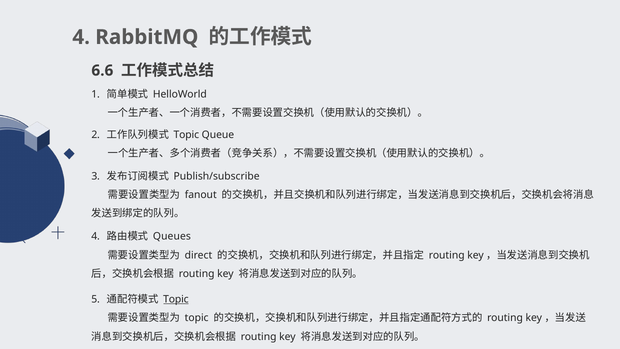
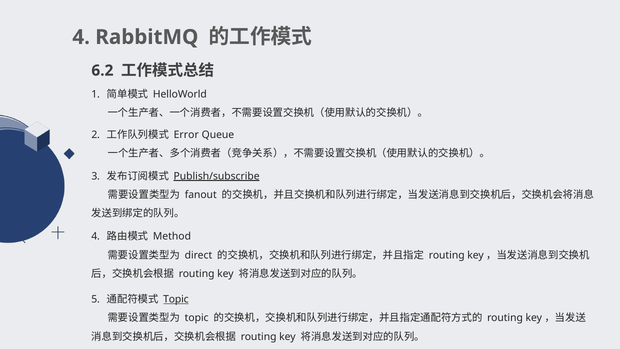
6.6: 6.6 -> 6.2 (102, 70)
Topic: Topic -> Error (186, 135)
Publish/subscribe underline: none -> present (217, 176)
Queues: Queues -> Method (172, 236)
